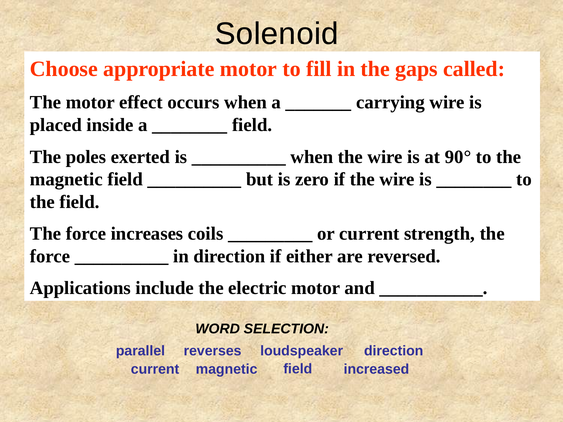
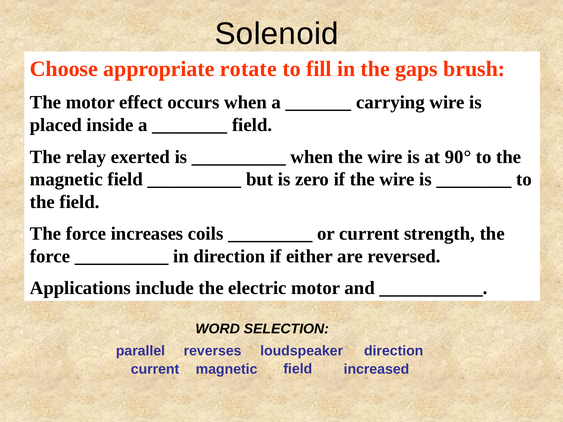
appropriate motor: motor -> rotate (248, 69)
called: called -> brush (474, 69)
poles: poles -> relay (86, 157)
